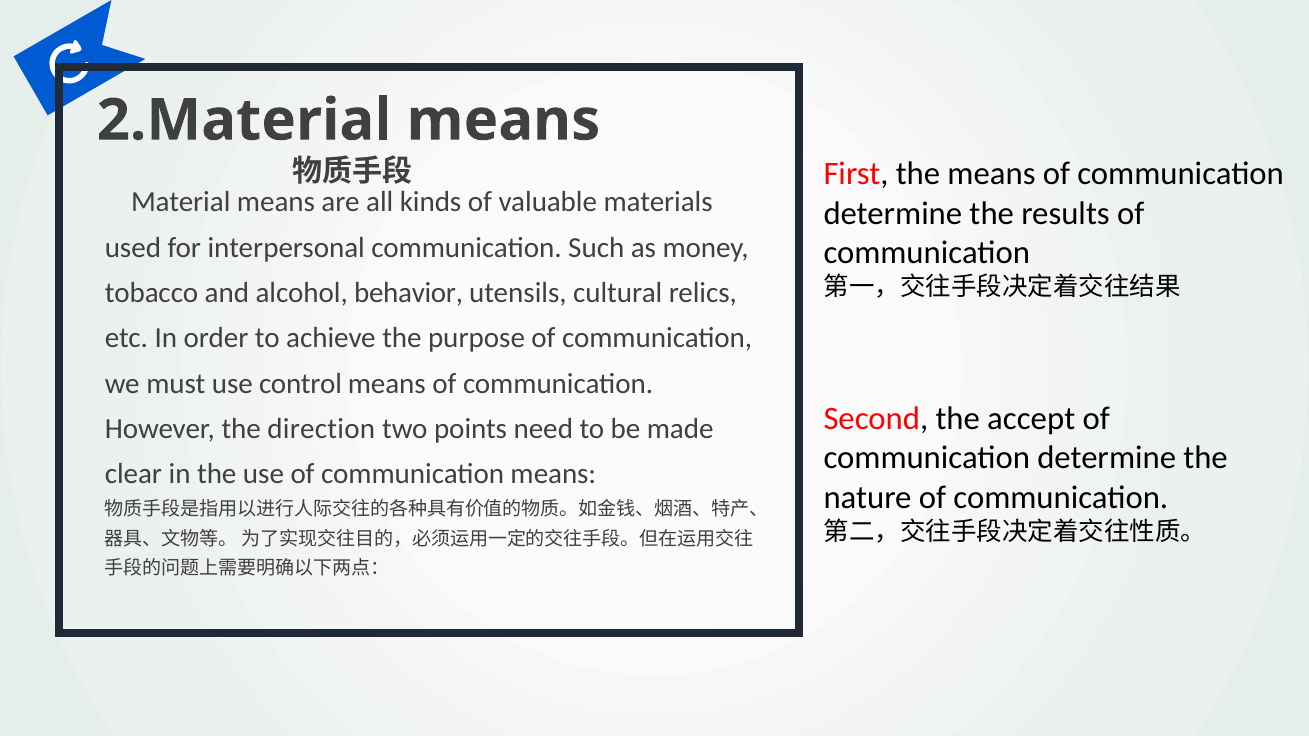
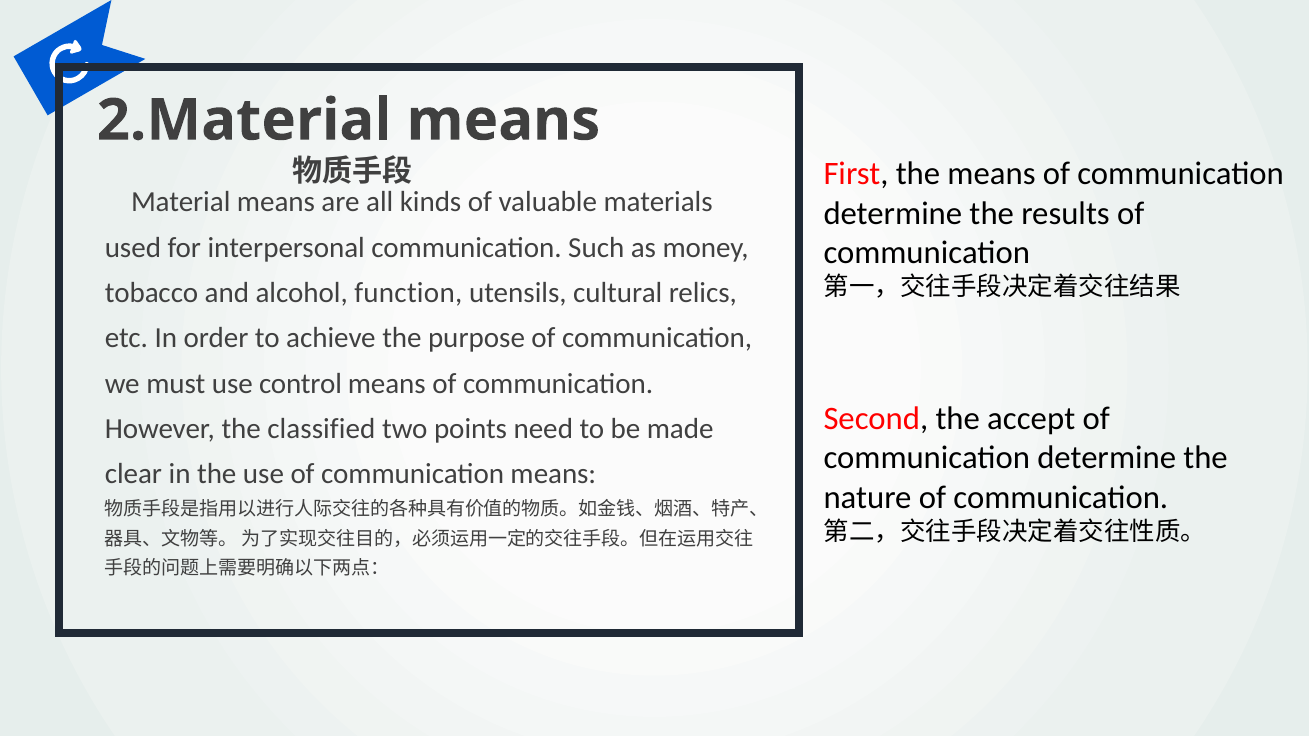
behavior: behavior -> function (408, 293)
direction: direction -> classified (321, 429)
